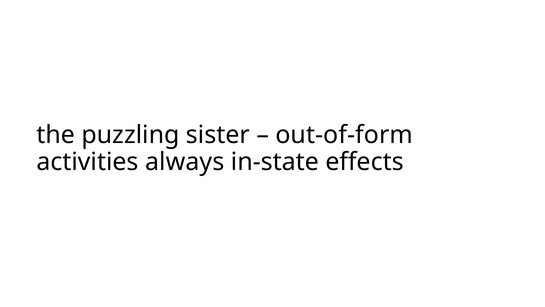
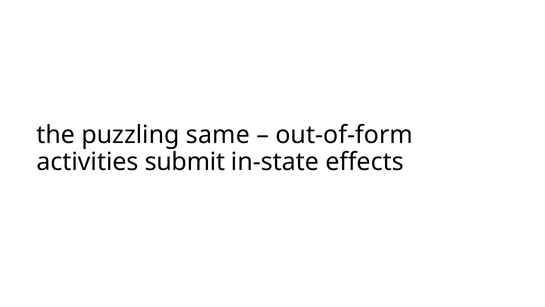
sister: sister -> same (218, 135)
always: always -> submit (185, 162)
